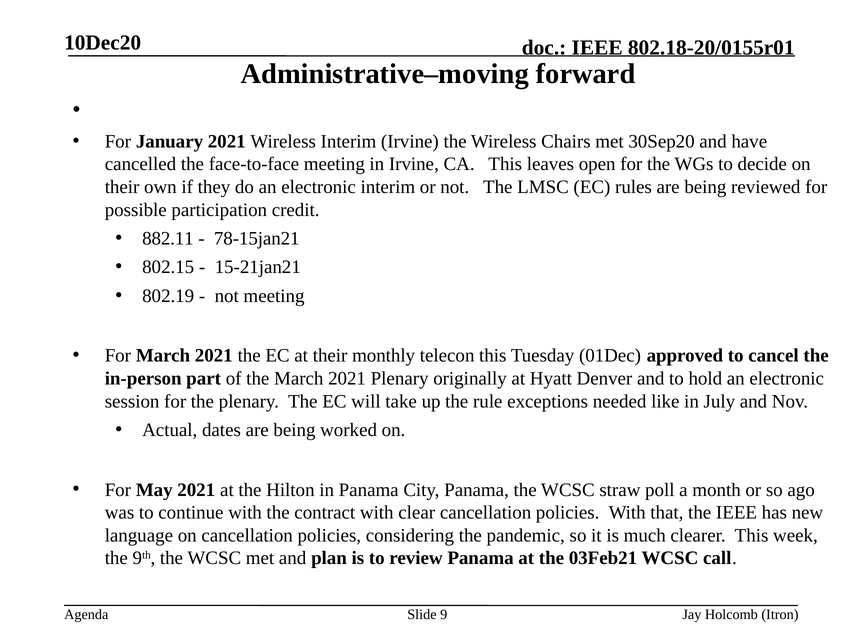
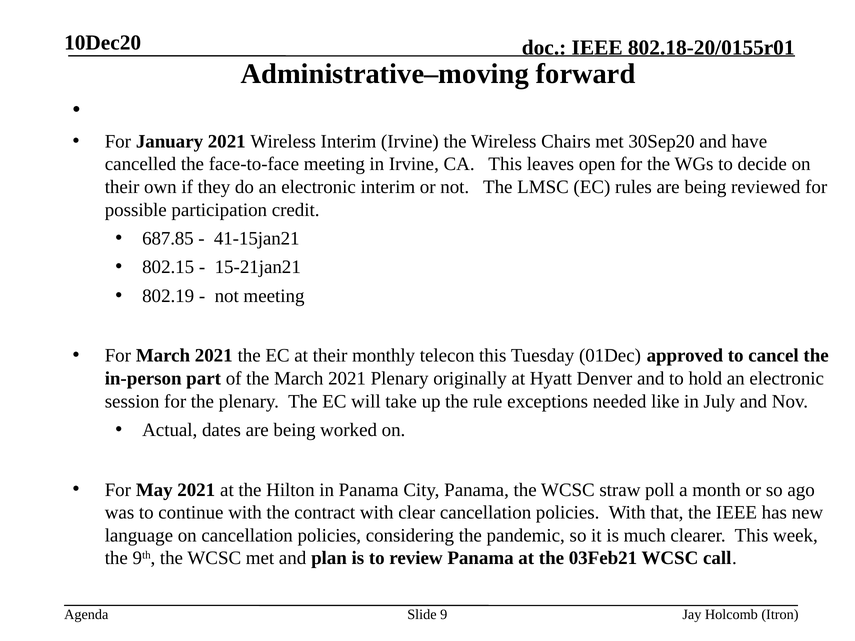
882.11: 882.11 -> 687.85 (168, 239)
78-15jan21: 78-15jan21 -> 41-15jan21 (257, 239)
